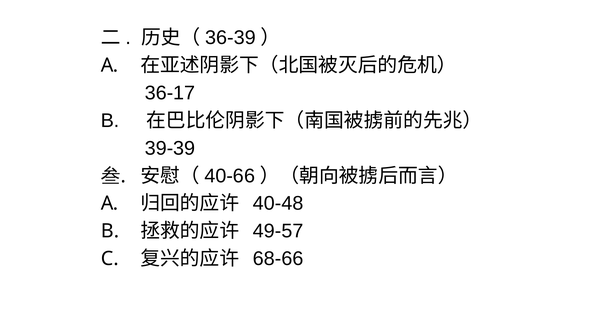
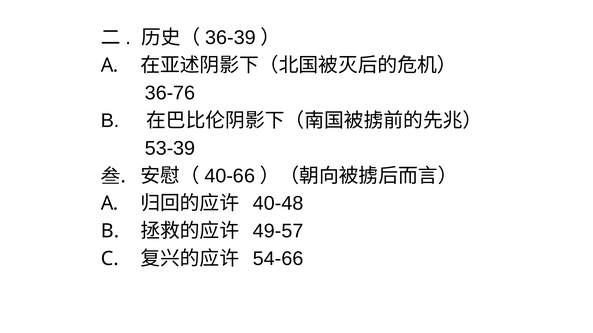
36-17: 36-17 -> 36-76 (170, 93)
39-39: 39-39 -> 53-39 (170, 148)
68-66: 68-66 -> 54-66 (278, 259)
